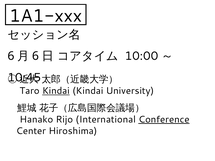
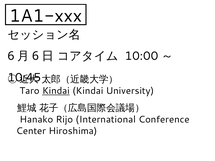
Conference underline: present -> none (164, 120)
